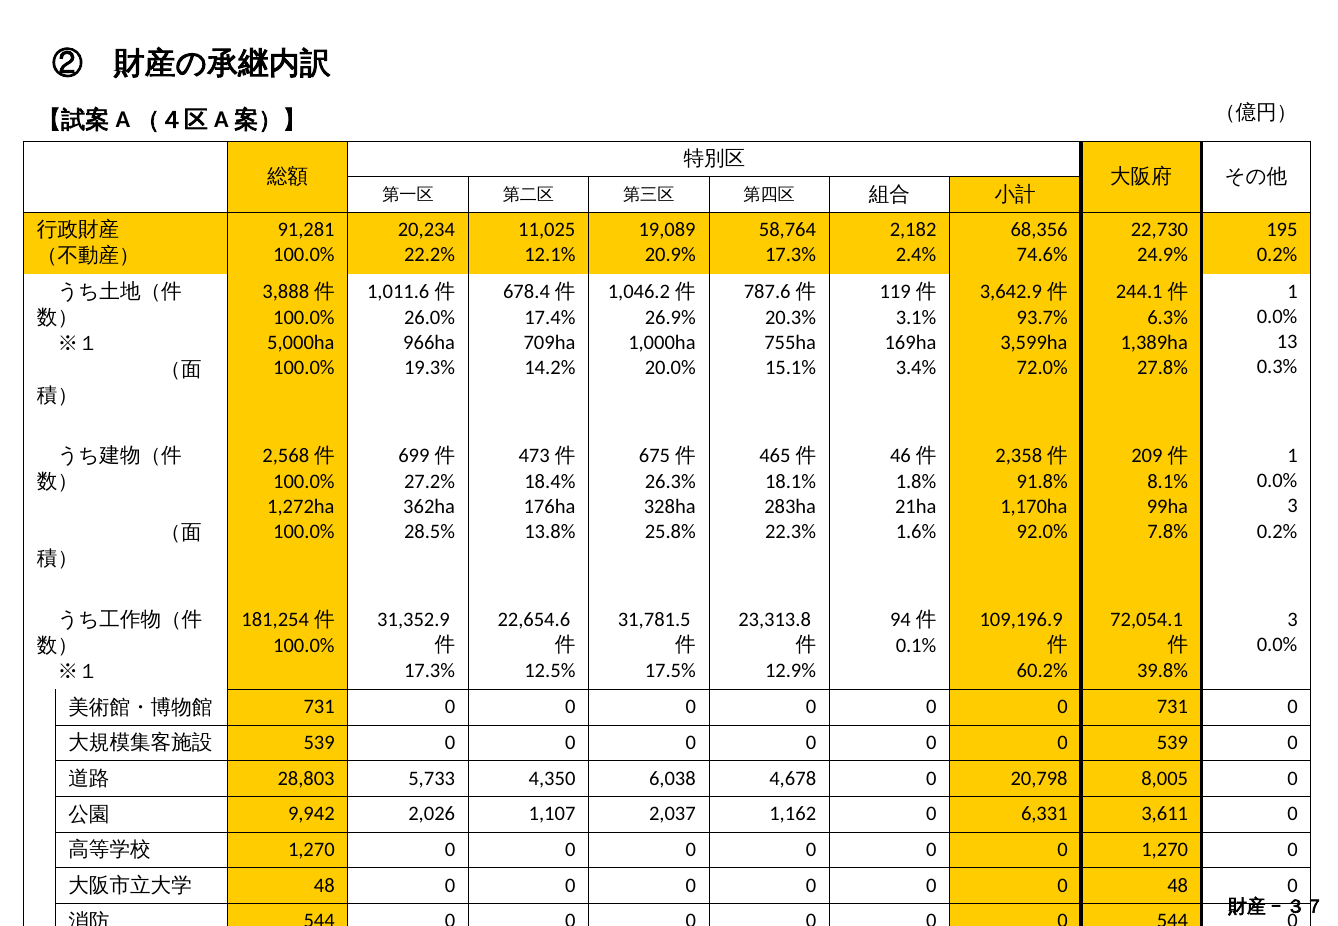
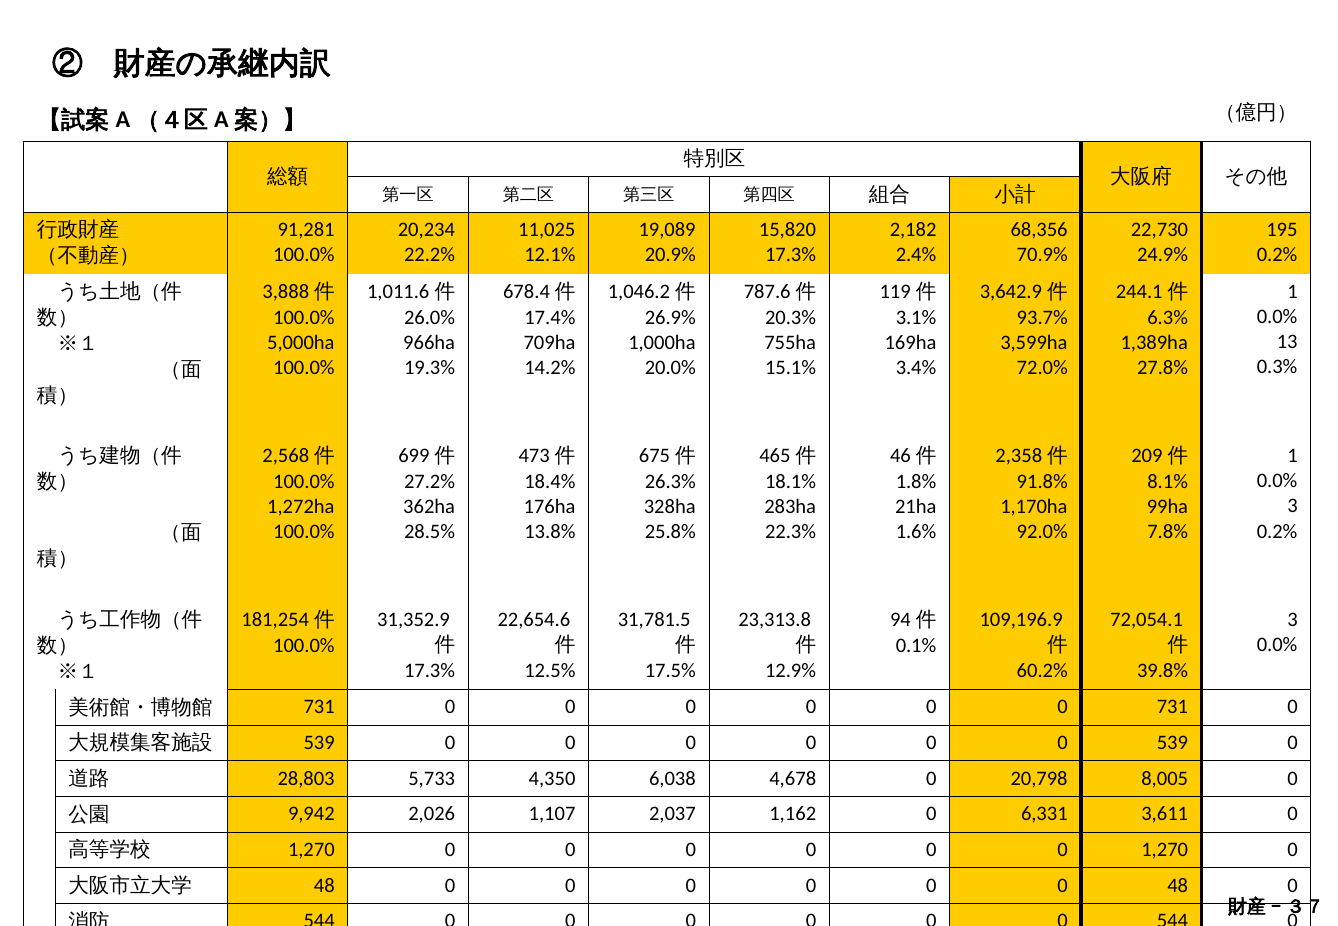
58,764: 58,764 -> 15,820 (787, 230)
74.6%: 74.6% -> 70.9% (1042, 255)
